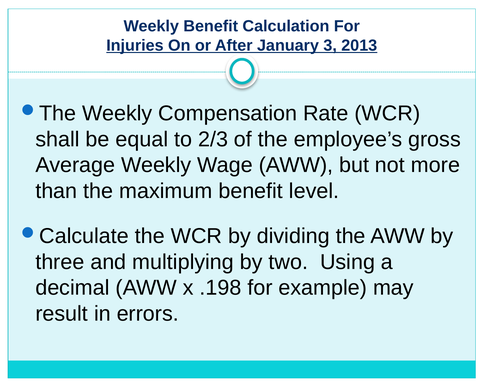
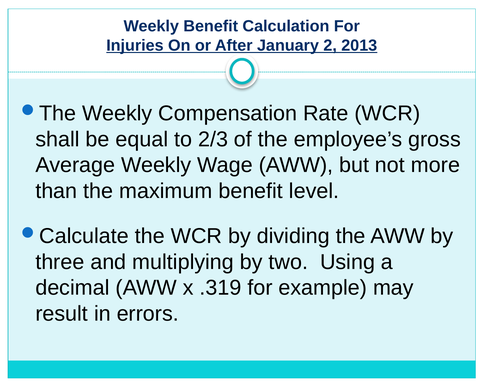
3: 3 -> 2 (330, 45)
.198: .198 -> .319 (220, 288)
